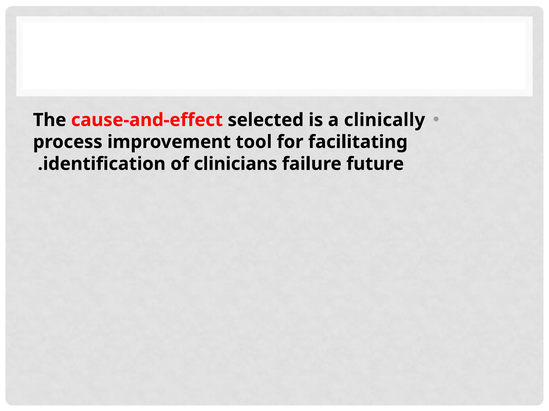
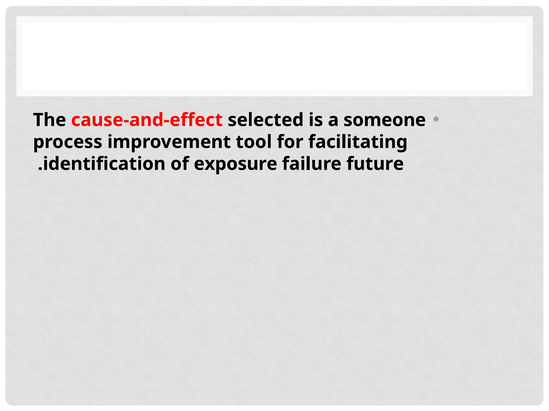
clinically: clinically -> someone (385, 120)
clinicians: clinicians -> exposure (236, 164)
